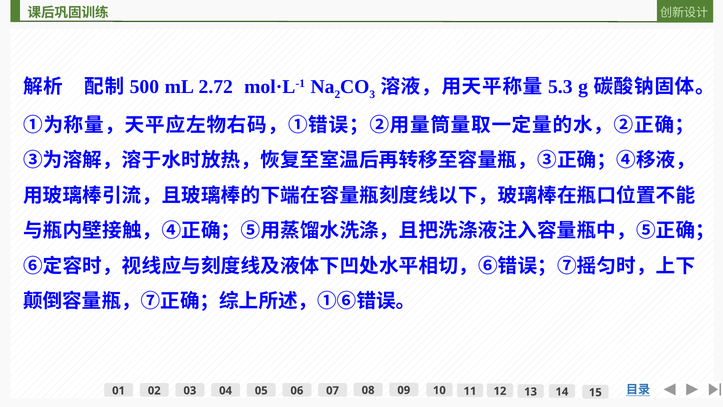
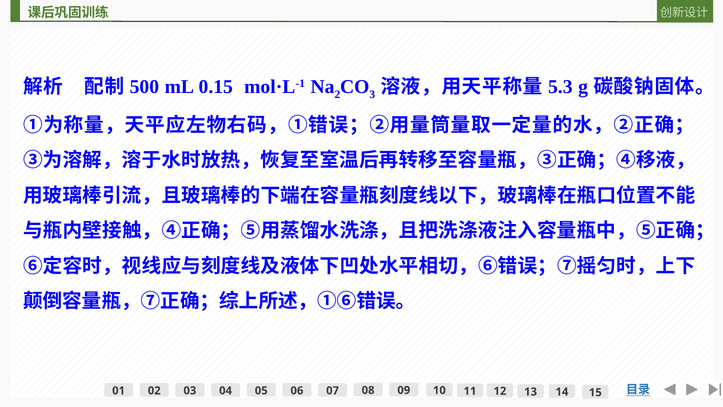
2.72: 2.72 -> 0.15 (216, 87)
